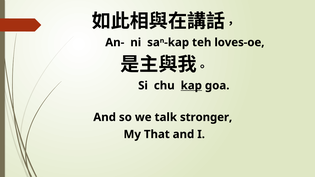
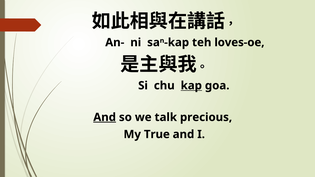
And underline: none -> present (105, 117)
stronger: stronger -> precious (206, 117)
That: That -> True (157, 134)
